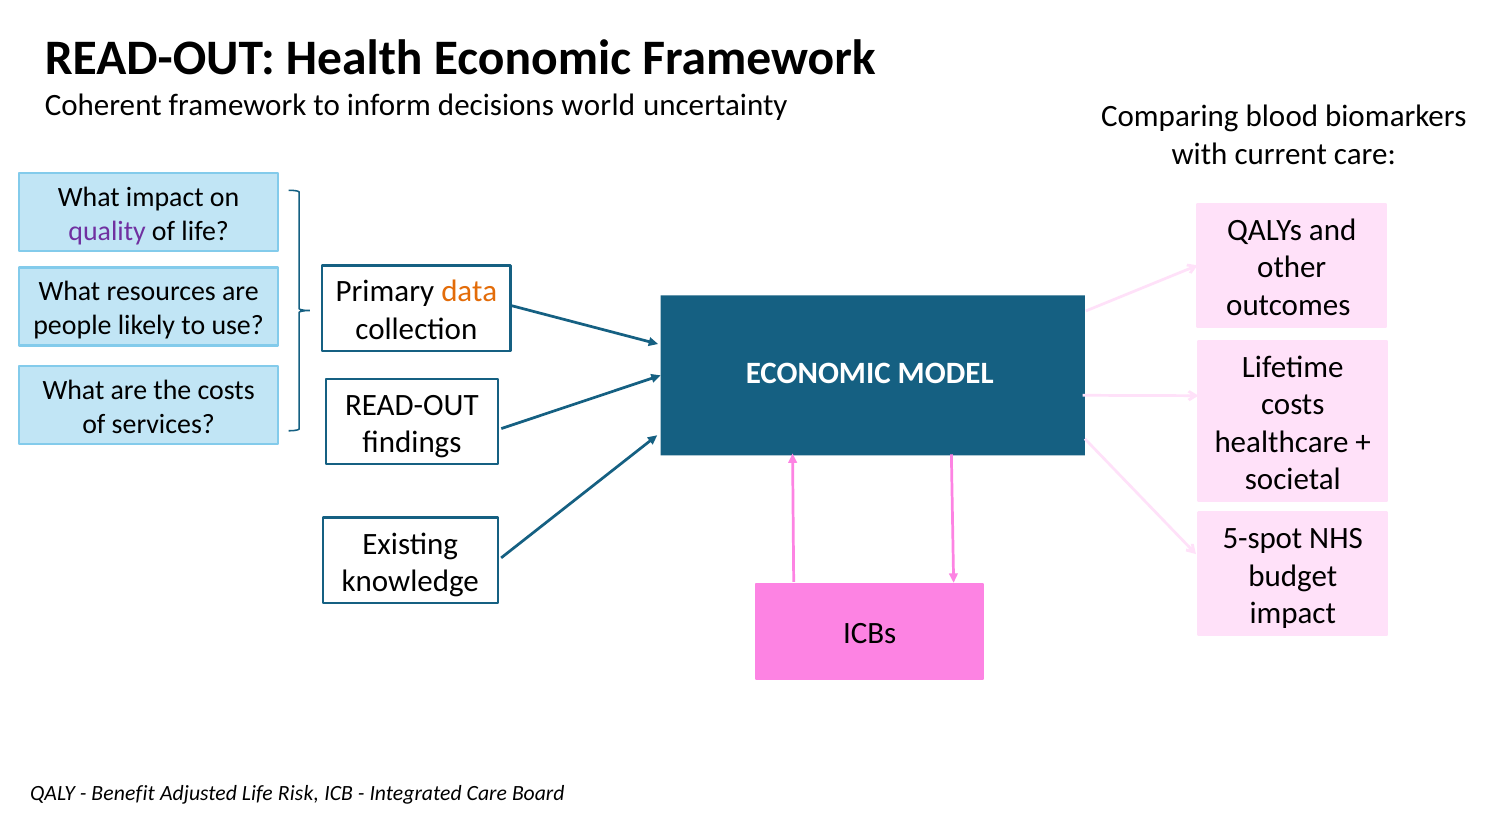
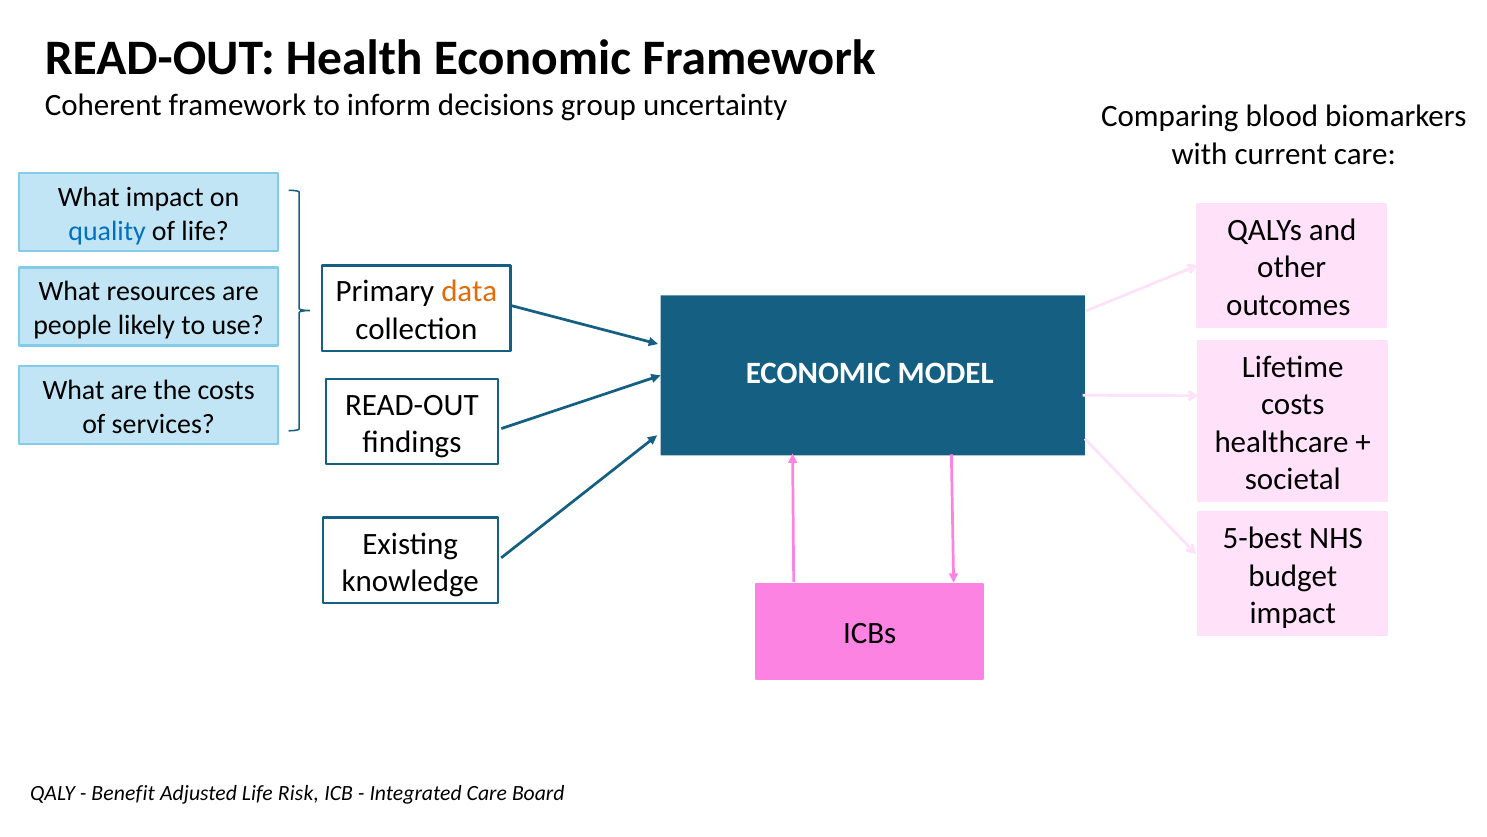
world: world -> group (598, 105)
quality colour: purple -> blue (107, 231)
5-spot: 5-spot -> 5-best (1262, 538)
